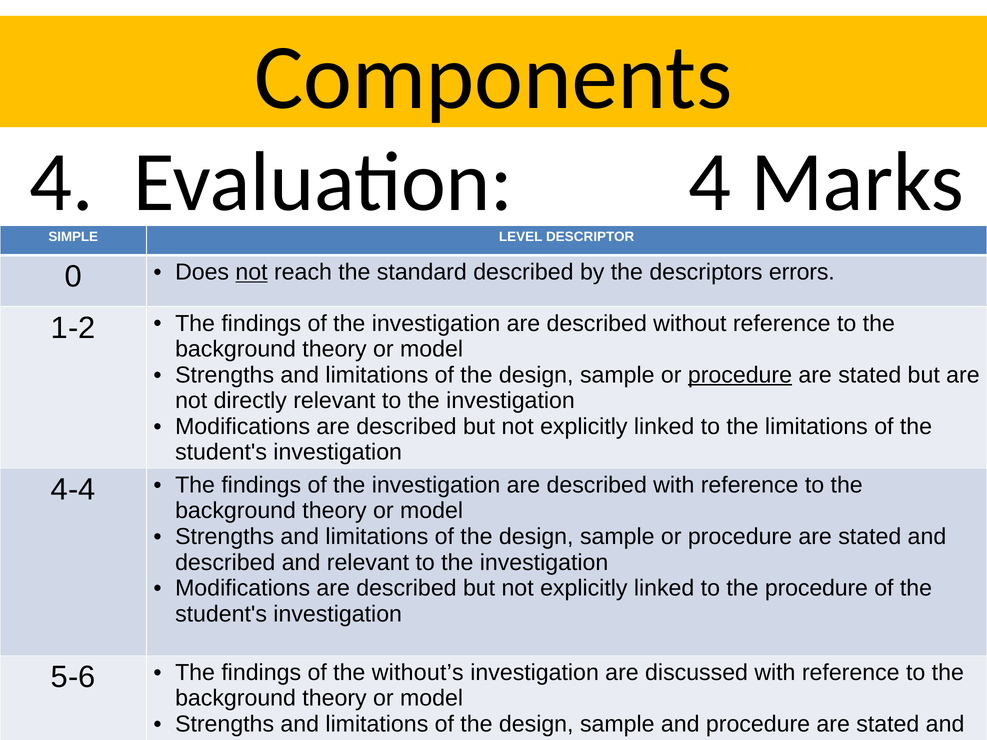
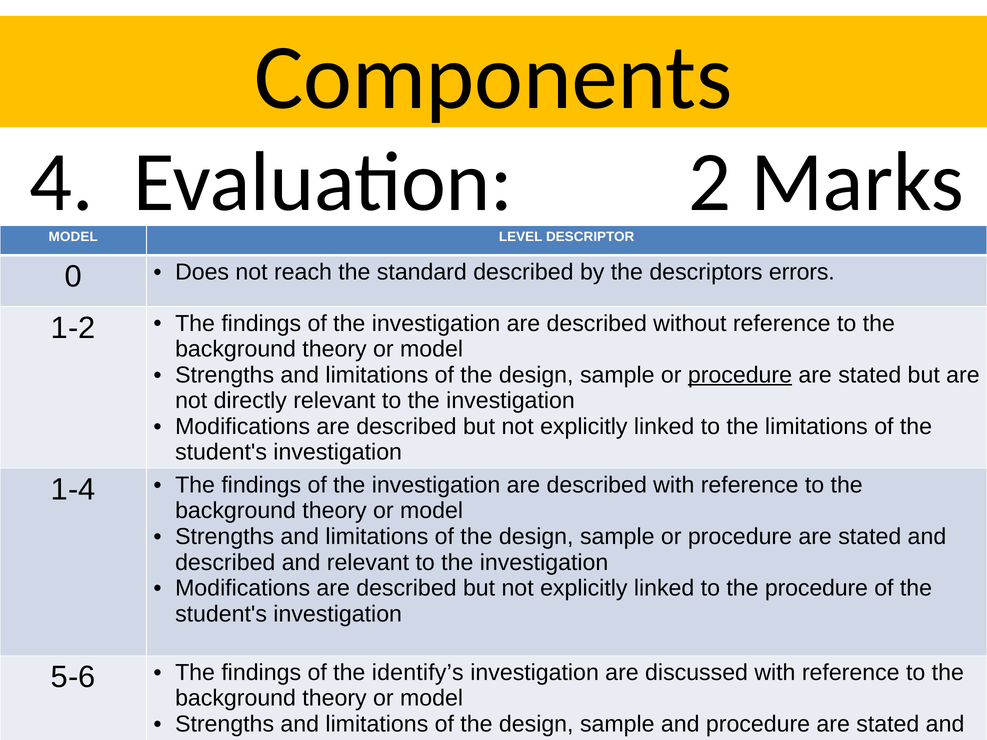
Evaluation 4: 4 -> 2 (710, 182)
SIMPLE: SIMPLE -> MODEL (73, 237)
not underline: present -> none (252, 272)
4-4: 4-4 -> 1-4 (73, 490)
without’s: without’s -> identify’s (418, 673)
